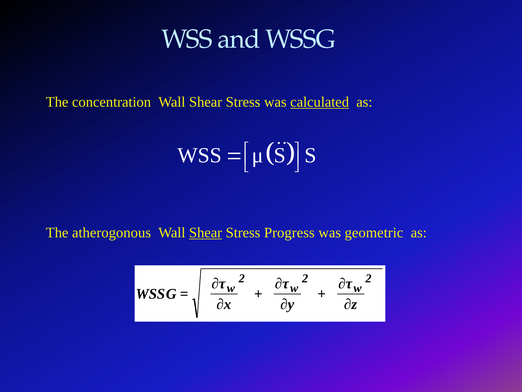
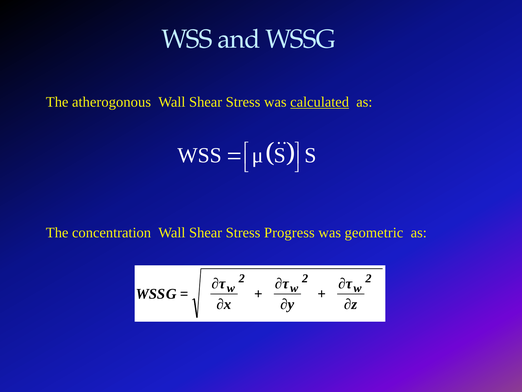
concentration: concentration -> atherogonous (112, 102)
atherogonous: atherogonous -> concentration (112, 233)
Shear underline: present -> none (206, 233)
